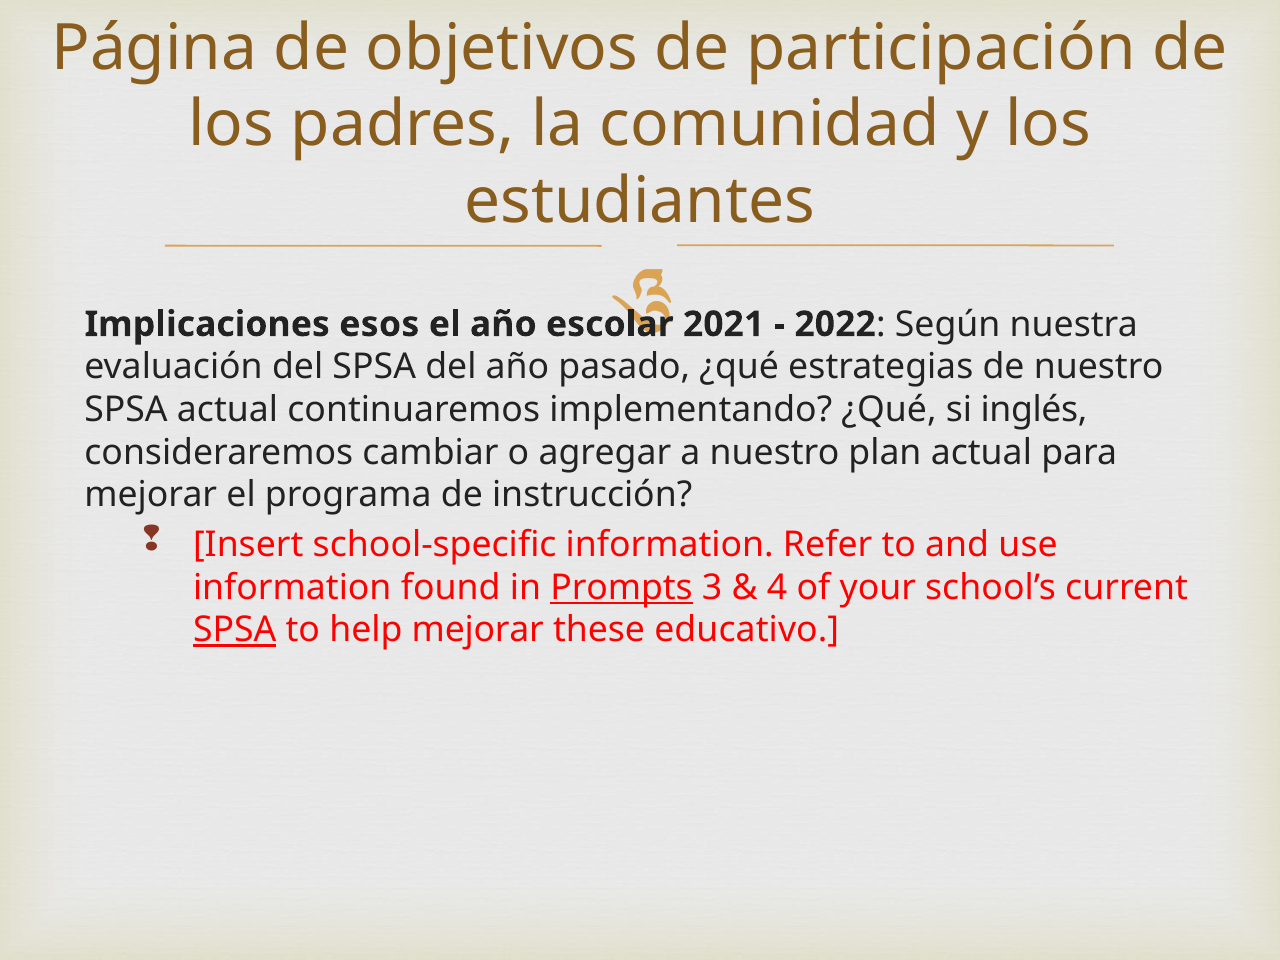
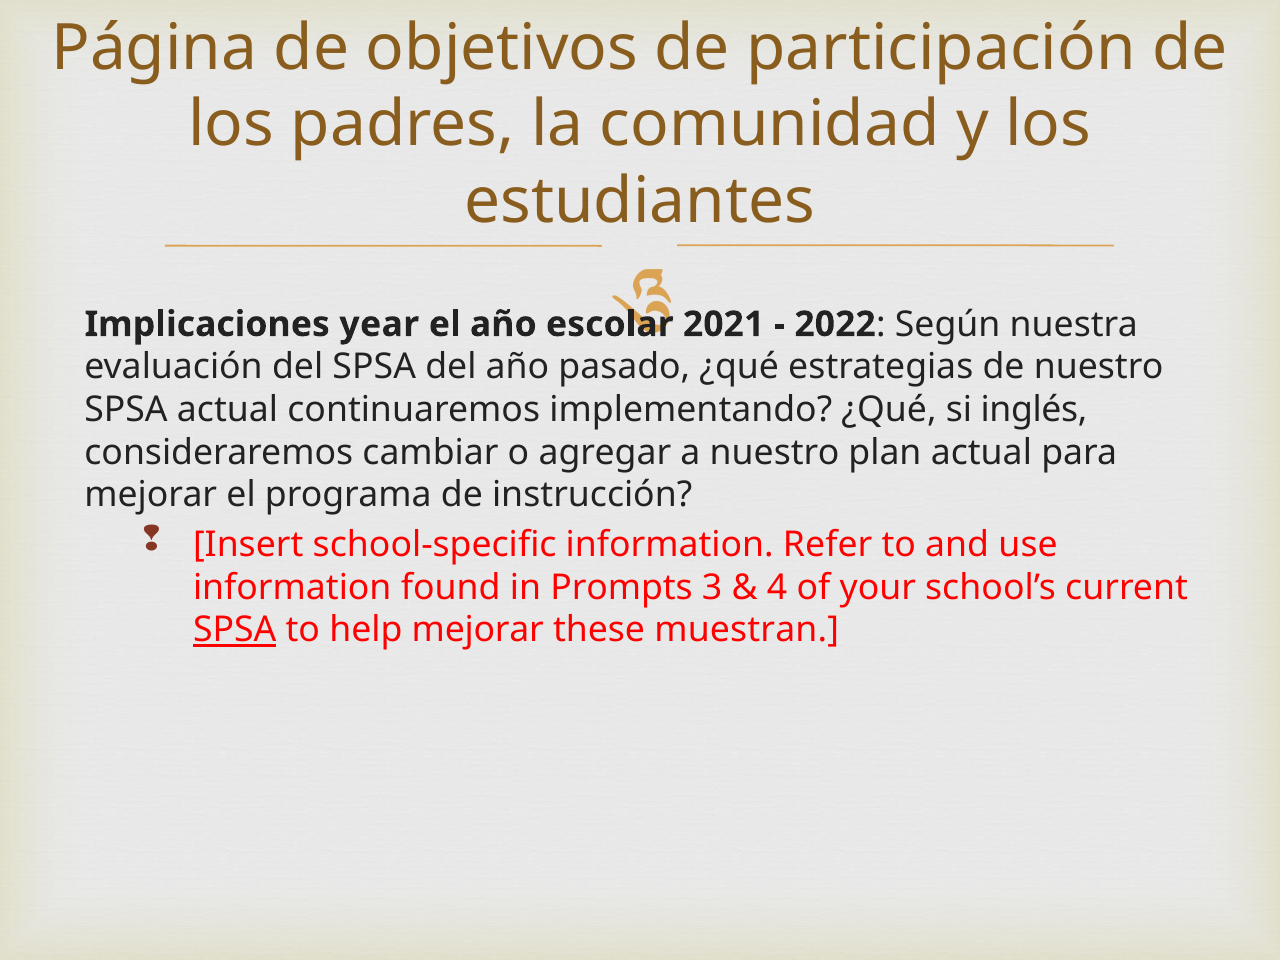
esos: esos -> year (379, 324)
Prompts underline: present -> none (622, 587)
educativo: educativo -> muestran (747, 630)
